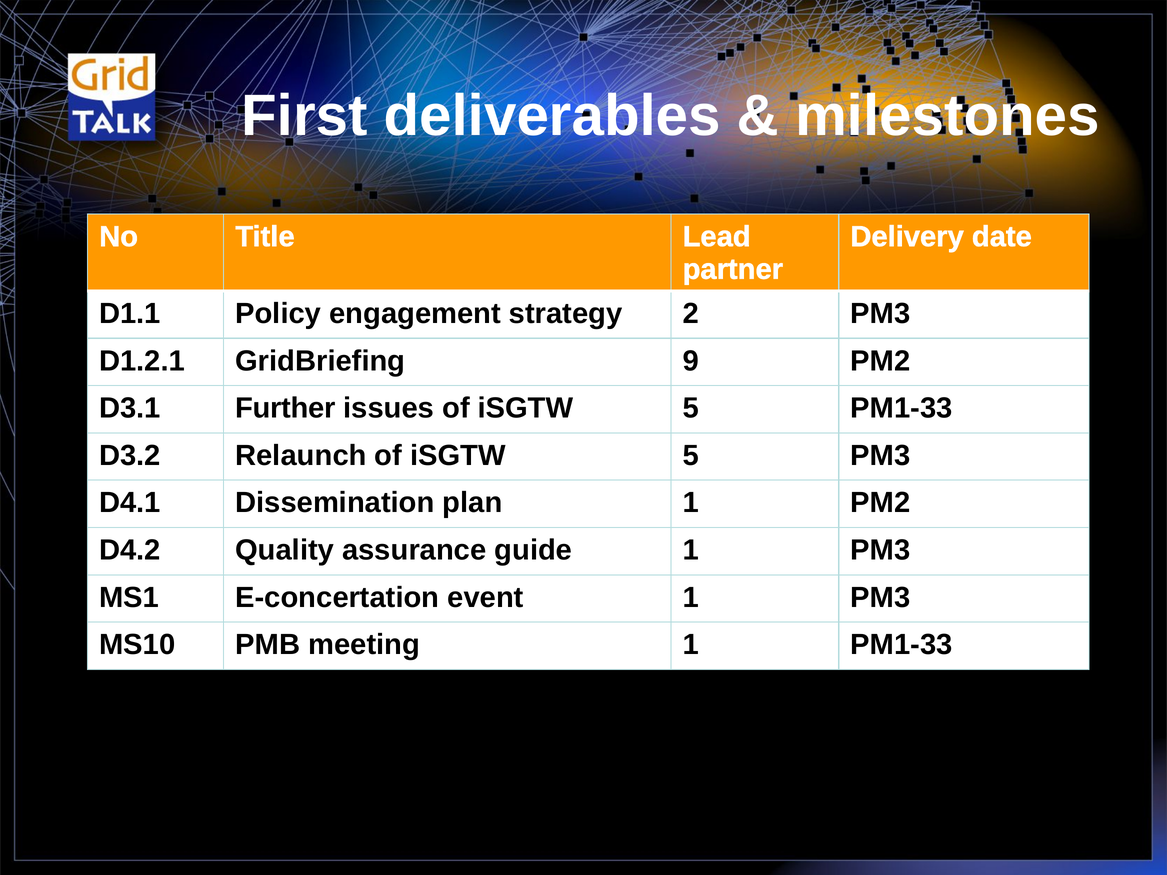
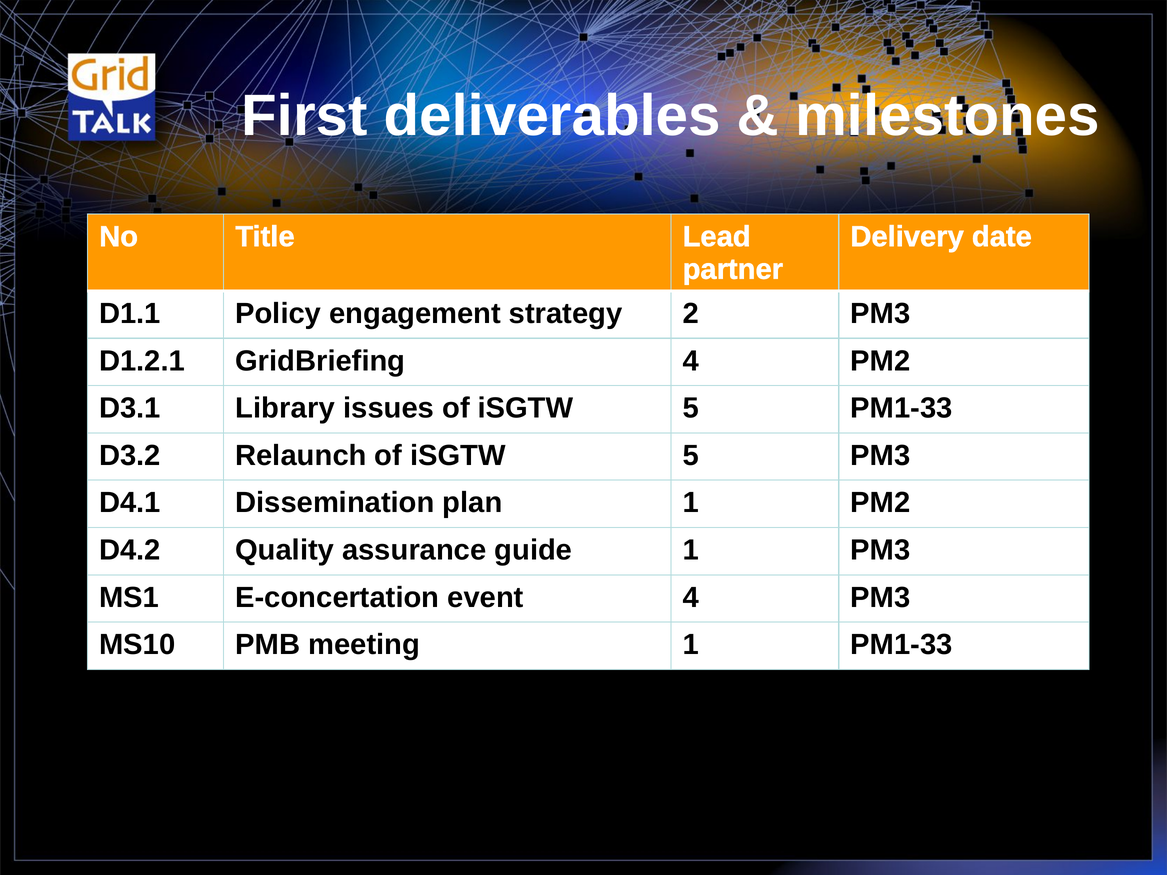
GridBriefing 9: 9 -> 4 (691, 361)
Further: Further -> Library (285, 408)
event 1: 1 -> 4 (691, 598)
